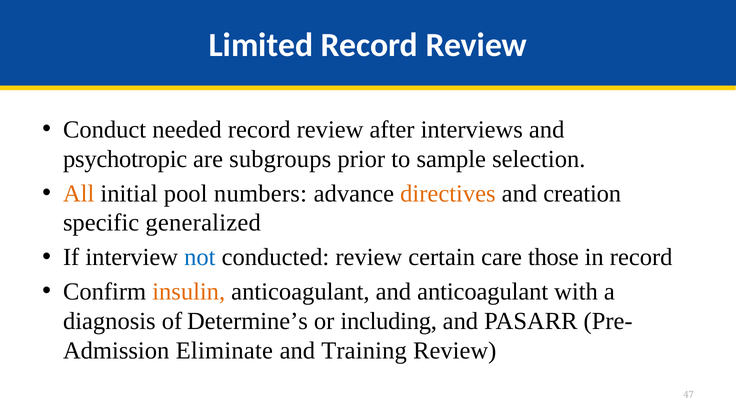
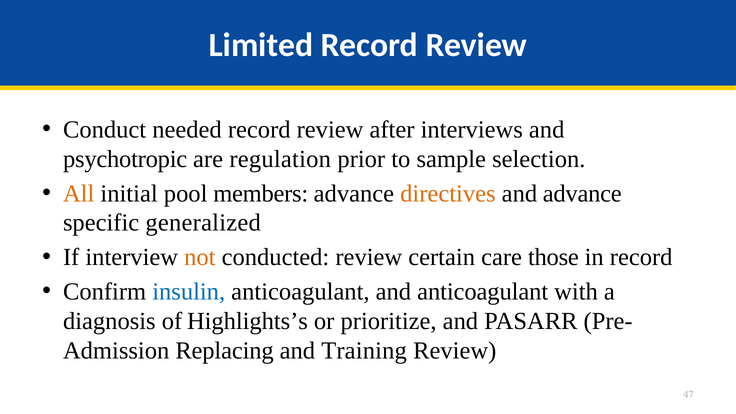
subgroups: subgroups -> regulation (280, 159)
numbers: numbers -> members (261, 193)
and creation: creation -> advance (582, 193)
not colour: blue -> orange (200, 257)
insulin colour: orange -> blue (189, 292)
Determine’s: Determine’s -> Highlights’s (247, 321)
including: including -> prioritize (389, 321)
Eliminate: Eliminate -> Replacing (225, 350)
